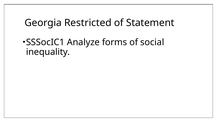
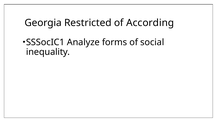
Statement: Statement -> According (150, 23)
